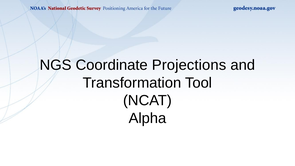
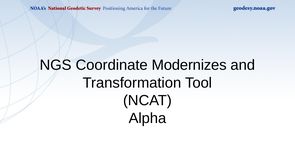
Projections: Projections -> Modernizes (189, 65)
